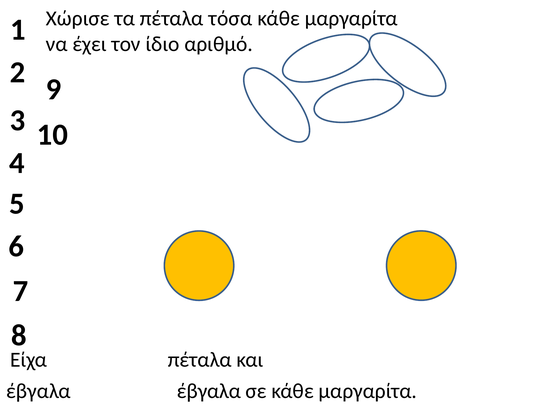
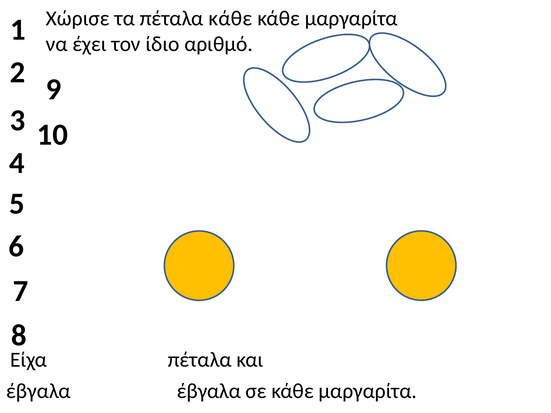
πέταλα τόσα: τόσα -> κάθε (230, 18)
